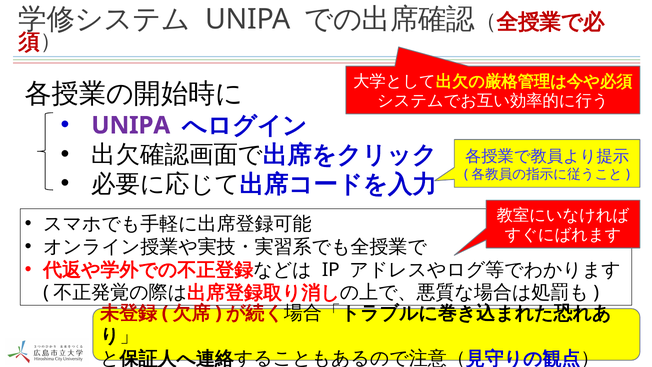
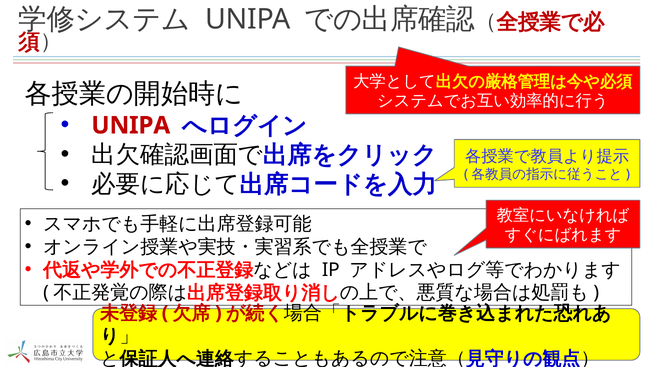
UNIPA colour: purple -> red (131, 125)
